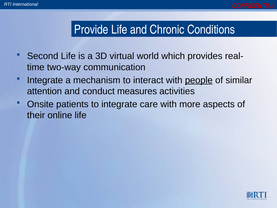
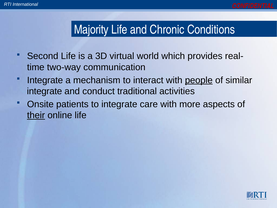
Provide: Provide -> Majority (91, 30)
attention: attention -> integrate (44, 91)
measures: measures -> traditional (137, 91)
their underline: none -> present (36, 115)
